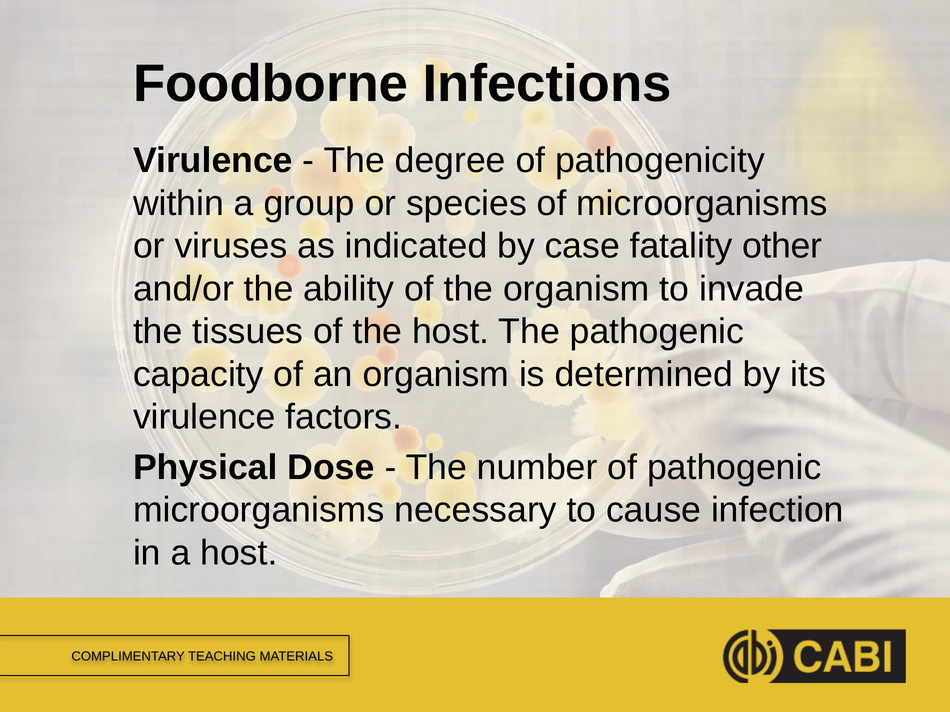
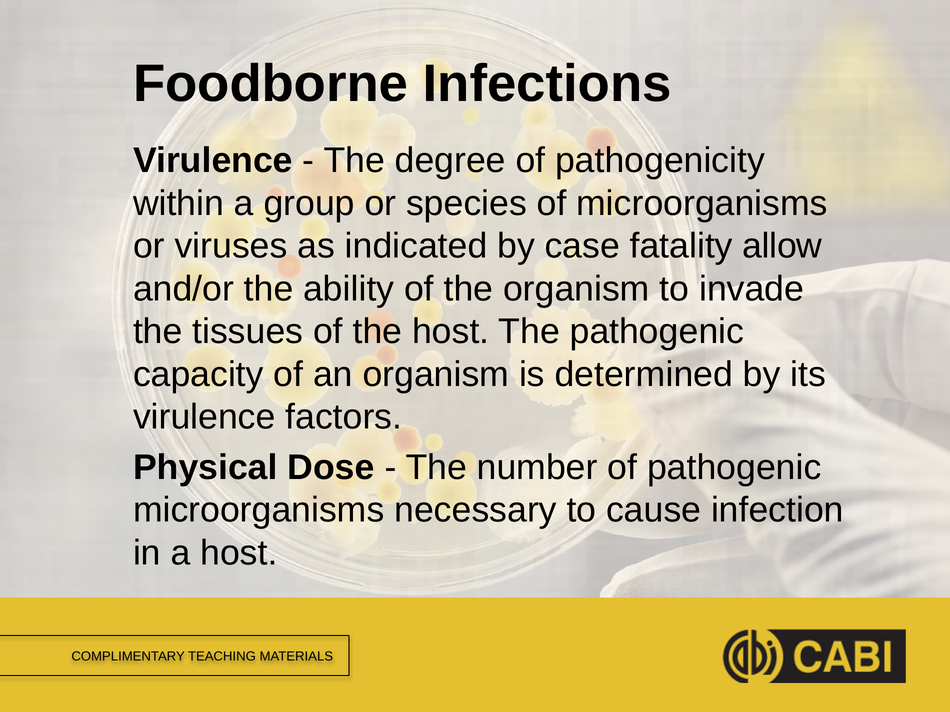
other: other -> allow (782, 246)
